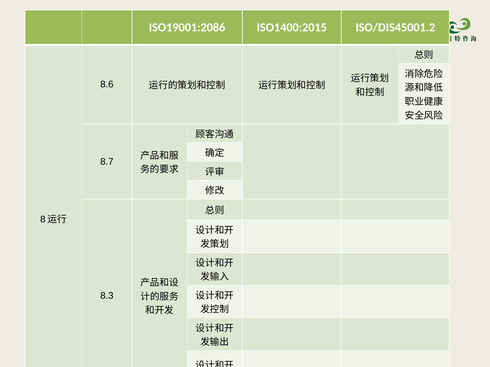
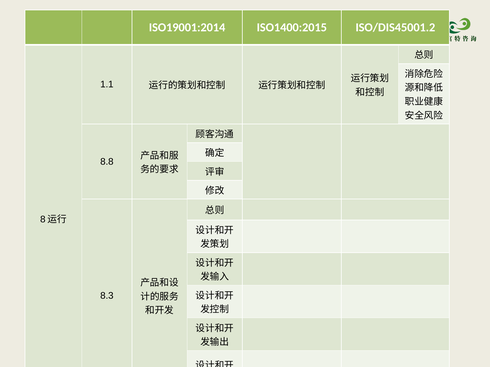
ISO19001:2086: ISO19001:2086 -> ISO19001:2014 (187, 28)
8.6: 8.6 -> 1.1 (107, 85)
8.7: 8.7 -> 8.8 (107, 162)
